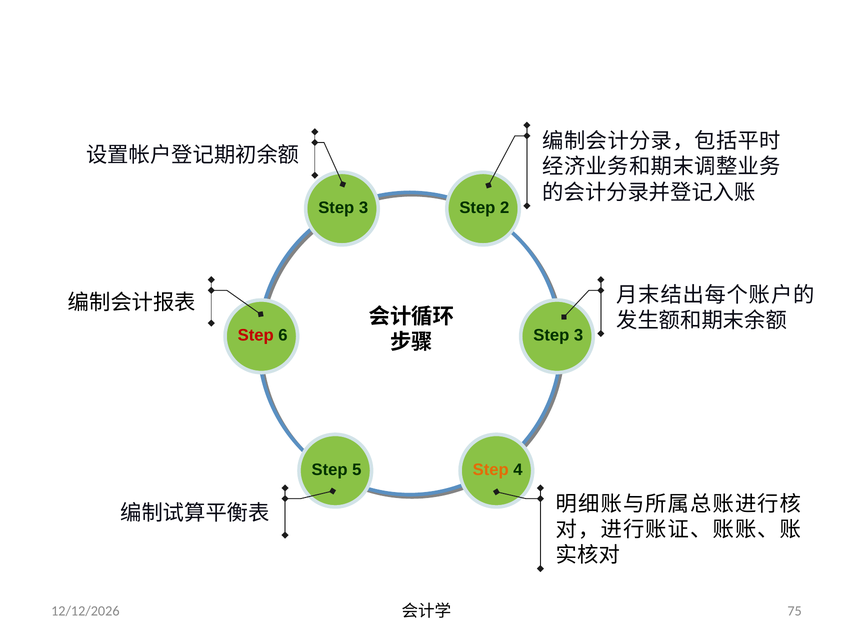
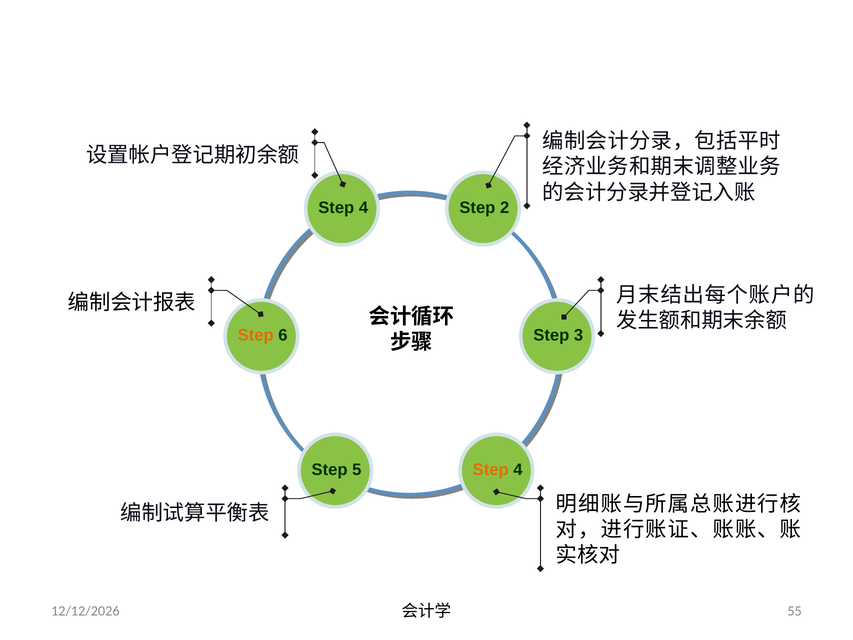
3: 3 -> 4 (364, 208)
Step colour: red -> orange (256, 335)
75: 75 -> 55 (795, 611)
